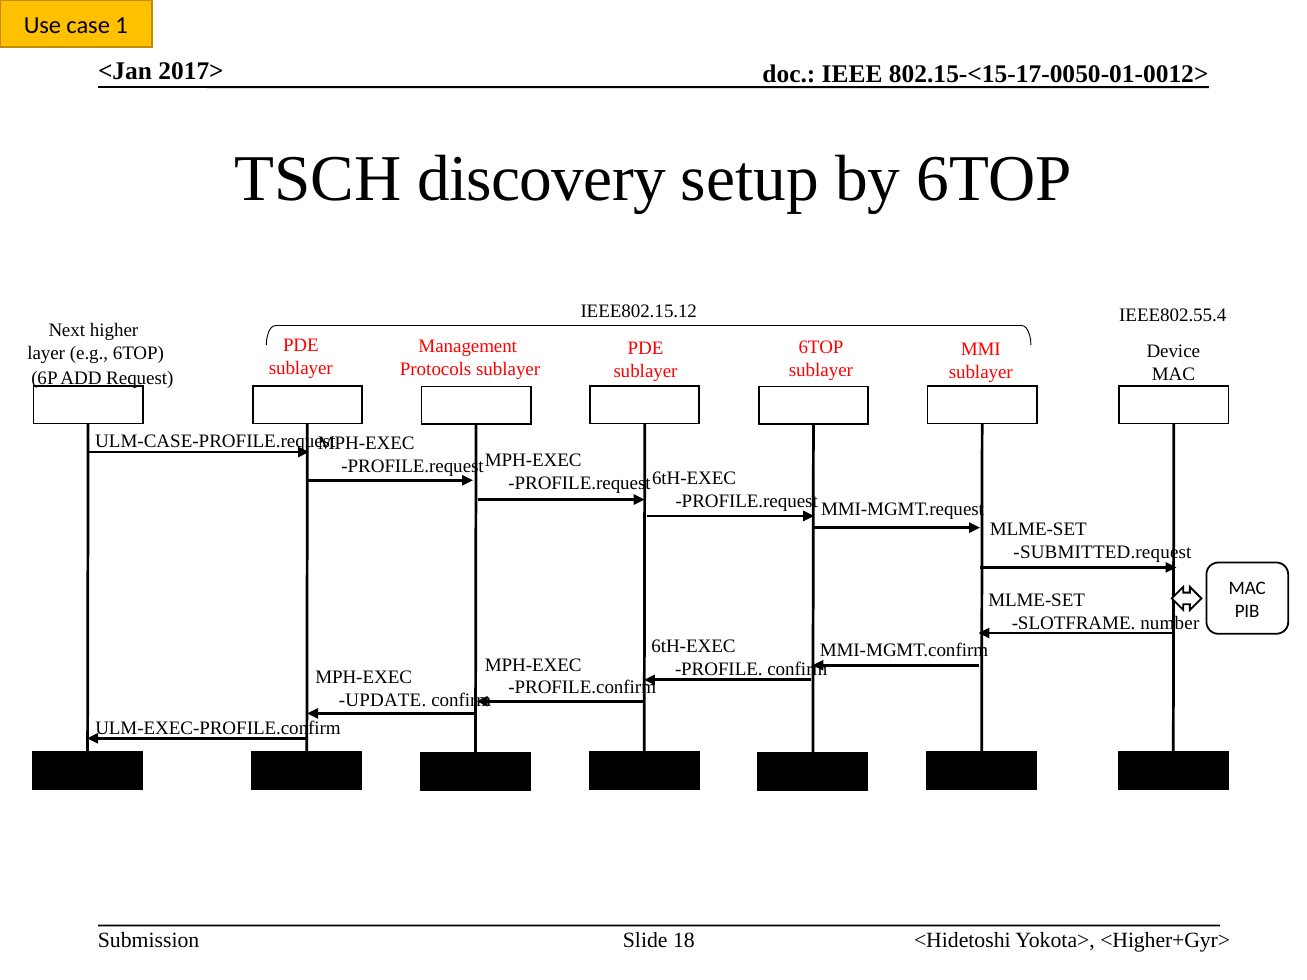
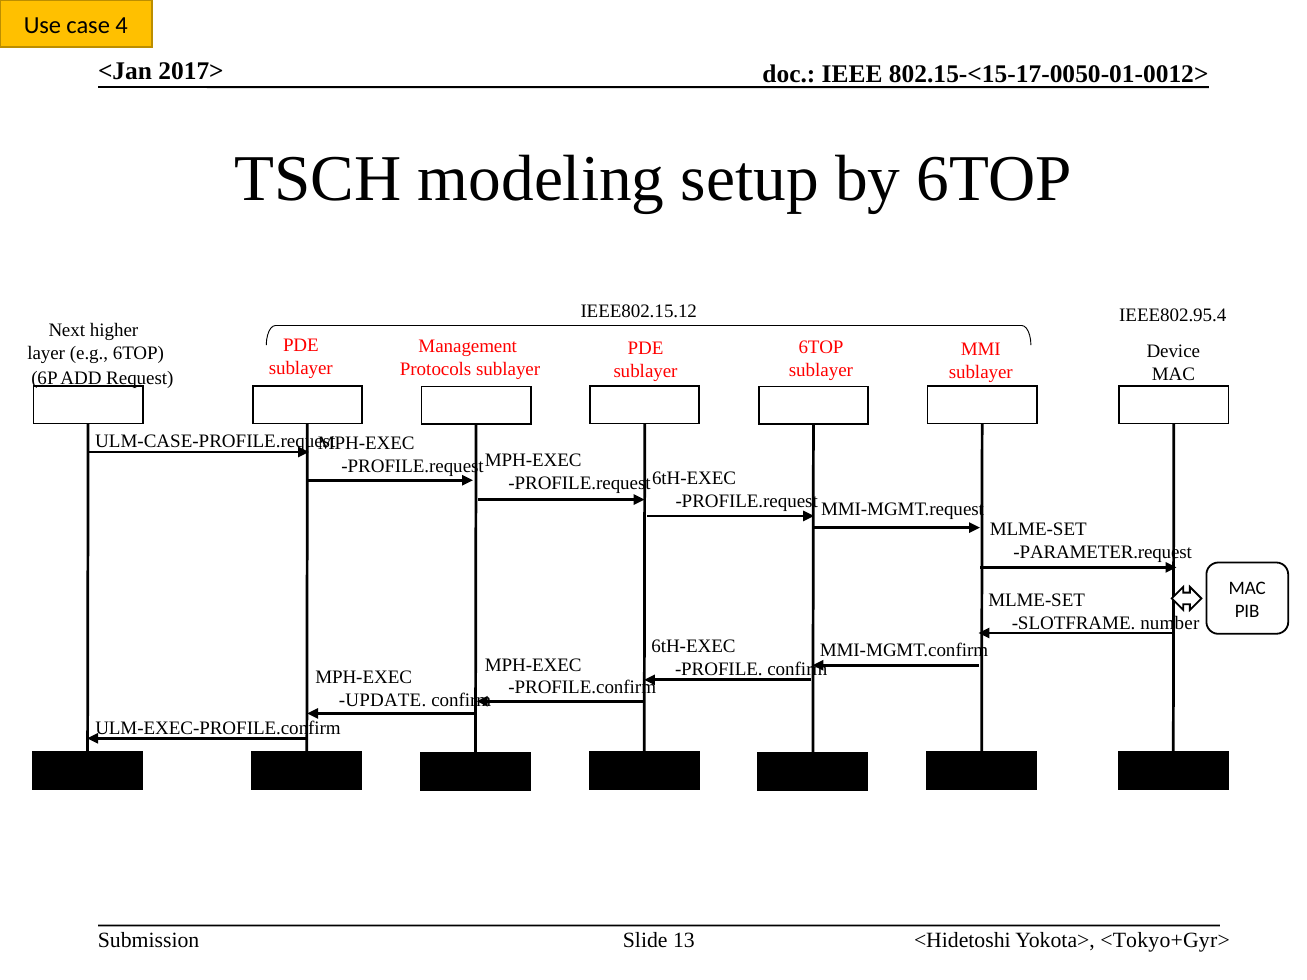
1: 1 -> 4 (122, 25)
discovery: discovery -> modeling (541, 179)
IEEE802.55.4: IEEE802.55.4 -> IEEE802.95.4 (1173, 315)
SUBMITTED.request: SUBMITTED.request -> PARAMETER.request (1103, 552)
<Higher+Gyr>: <Higher+Gyr> -> <Tokyo+Gyr> (1165, 940)
18: 18 -> 13 (684, 940)
